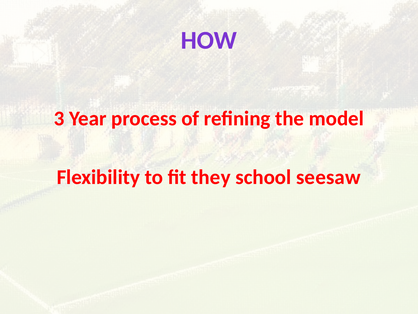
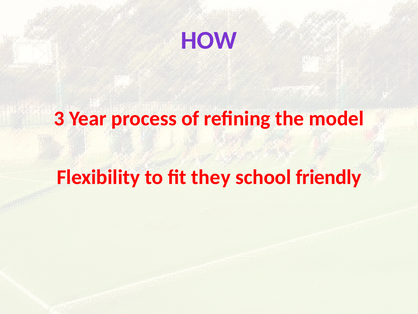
seesaw: seesaw -> friendly (329, 177)
